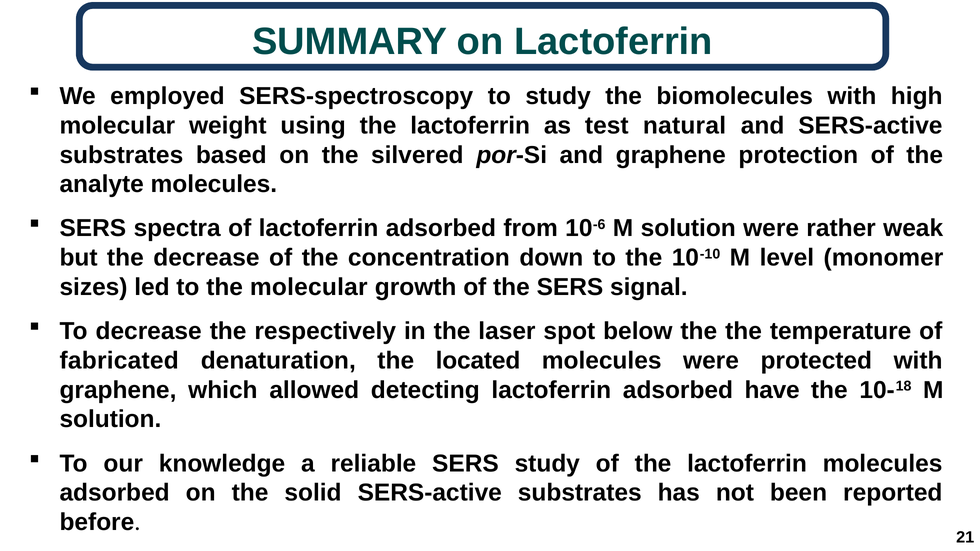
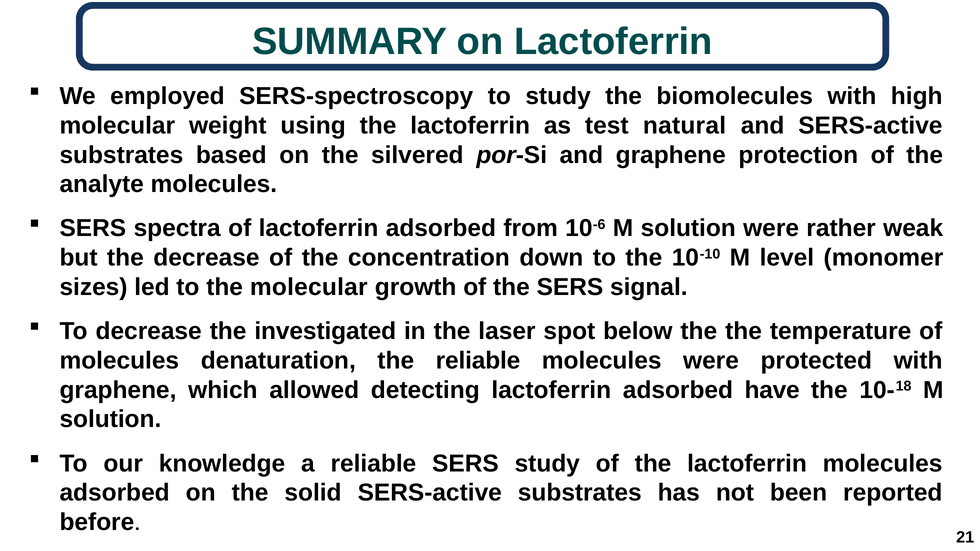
respectively: respectively -> investigated (325, 331)
fabricated: fabricated -> molecules (119, 361)
the located: located -> reliable (478, 361)
